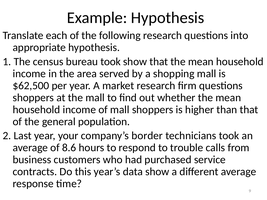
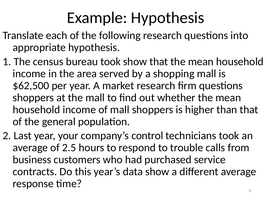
border: border -> control (147, 136)
8.6: 8.6 -> 2.5 (69, 148)
